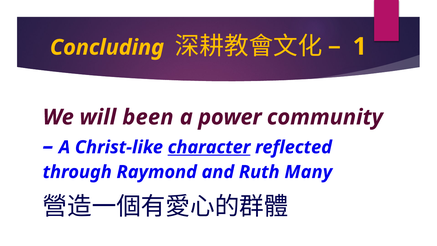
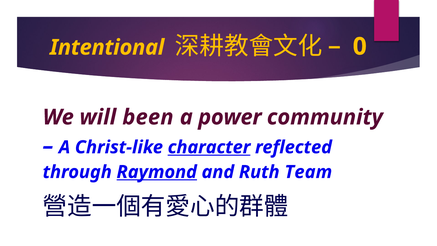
Concluding: Concluding -> Intentional (107, 47)
1: 1 -> 0 (360, 46)
Raymond underline: none -> present (157, 172)
Many: Many -> Team (308, 172)
